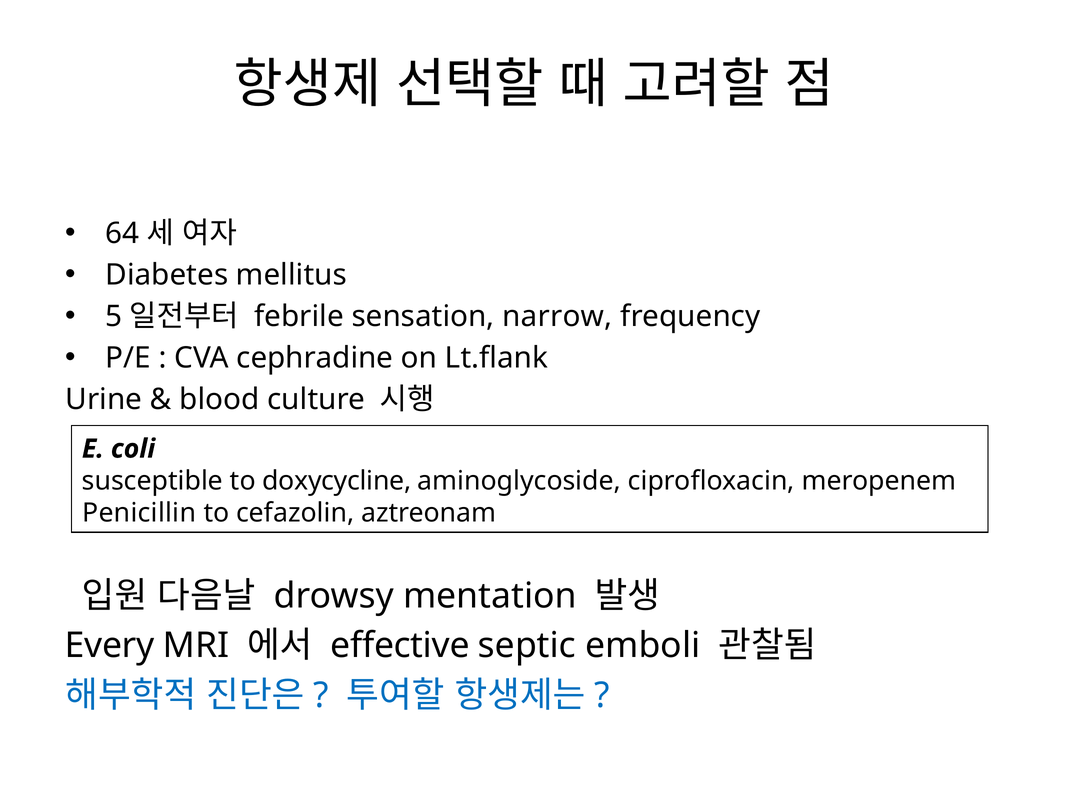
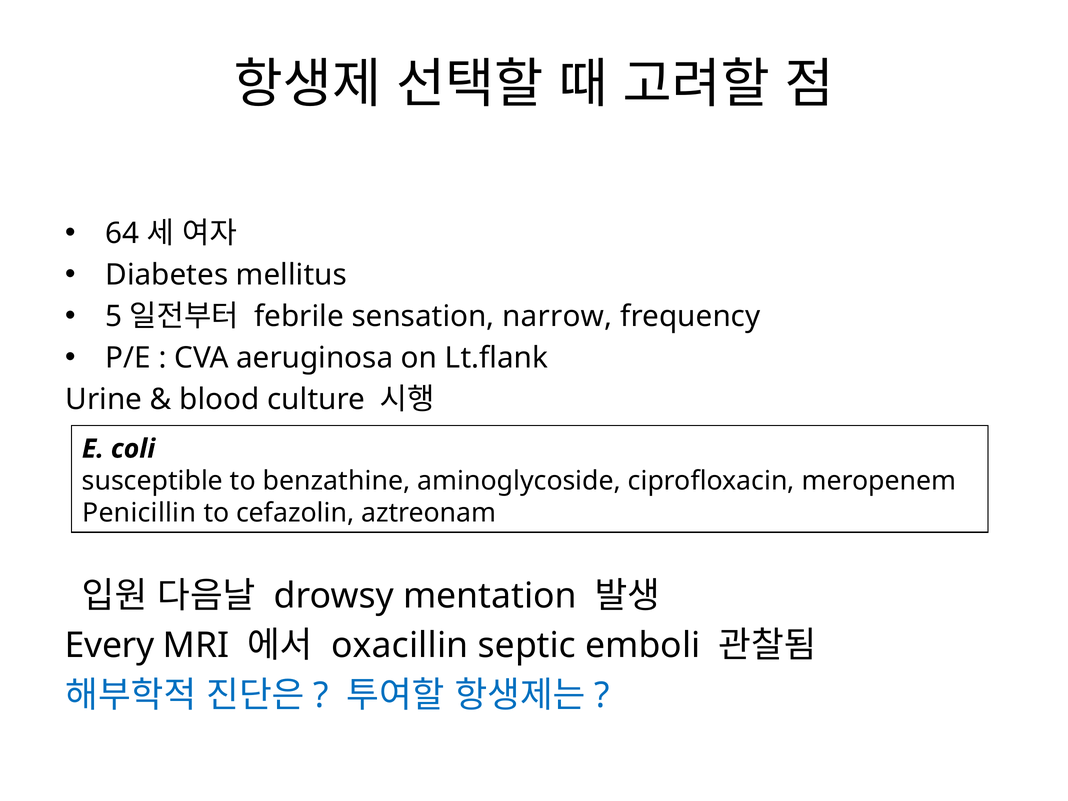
cephradine: cephradine -> aeruginosa (315, 358)
doxycycline: doxycycline -> benzathine (337, 481)
effective: effective -> oxacillin (400, 646)
